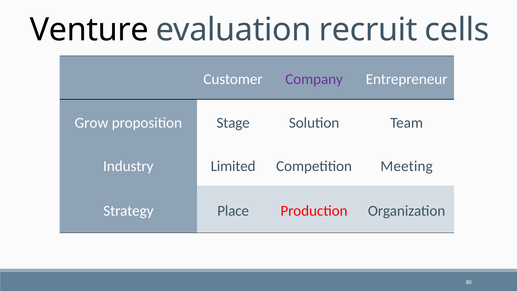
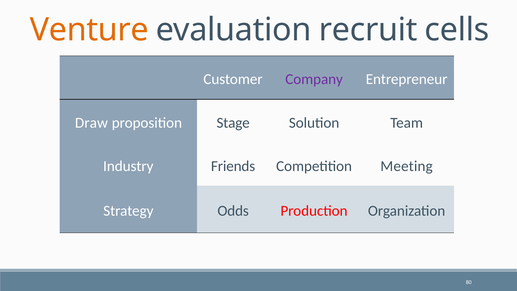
Venture colour: black -> orange (89, 30)
Grow: Grow -> Draw (91, 123)
Limited: Limited -> Friends (233, 166)
Place: Place -> Odds (233, 211)
